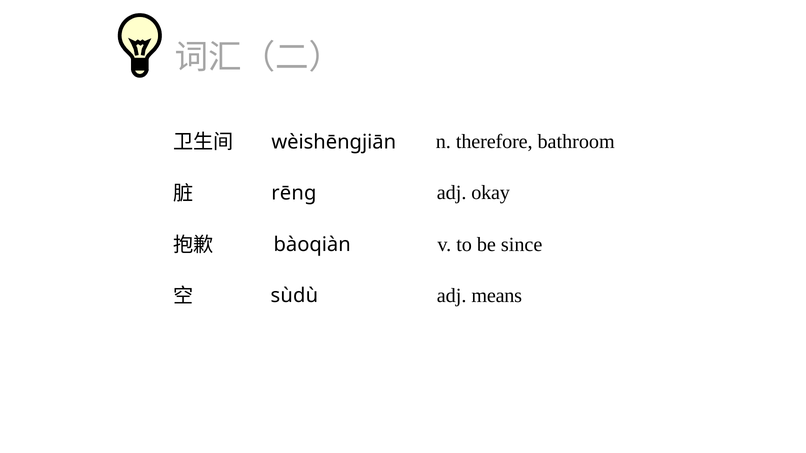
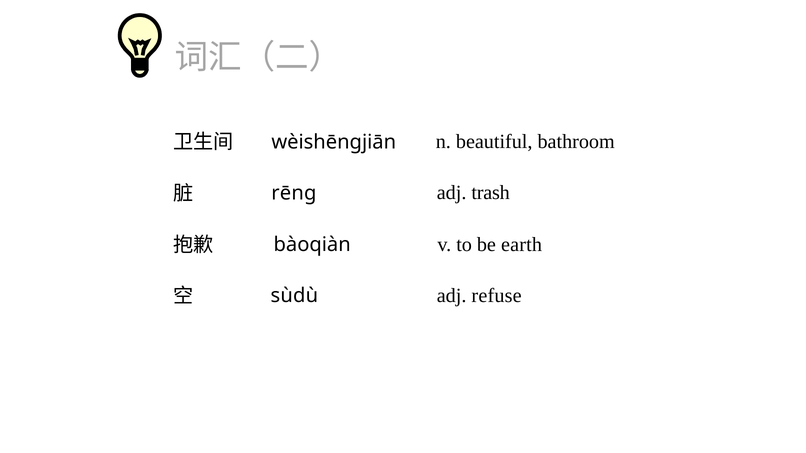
therefore: therefore -> beautiful (494, 142)
okay: okay -> trash (491, 193)
since: since -> earth (522, 245)
means: means -> refuse (497, 296)
